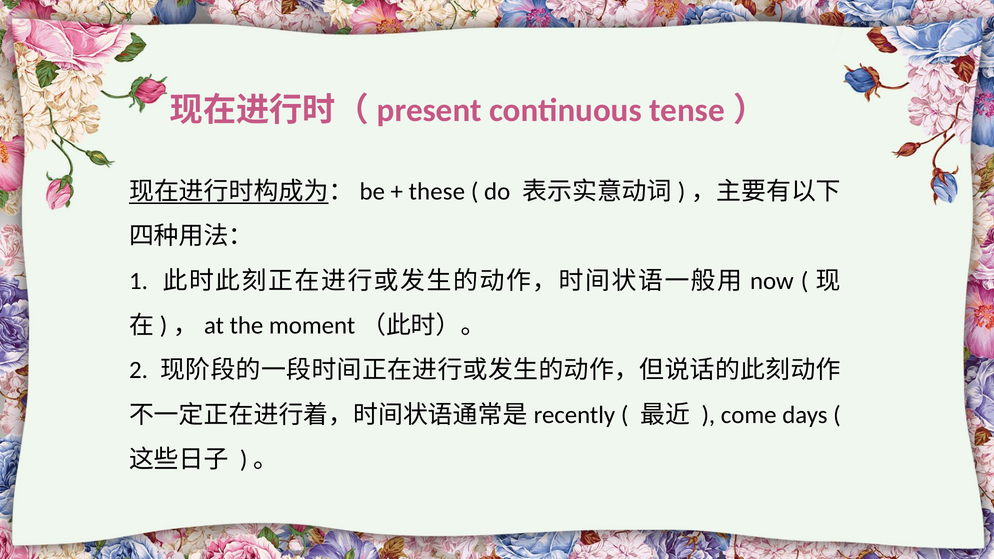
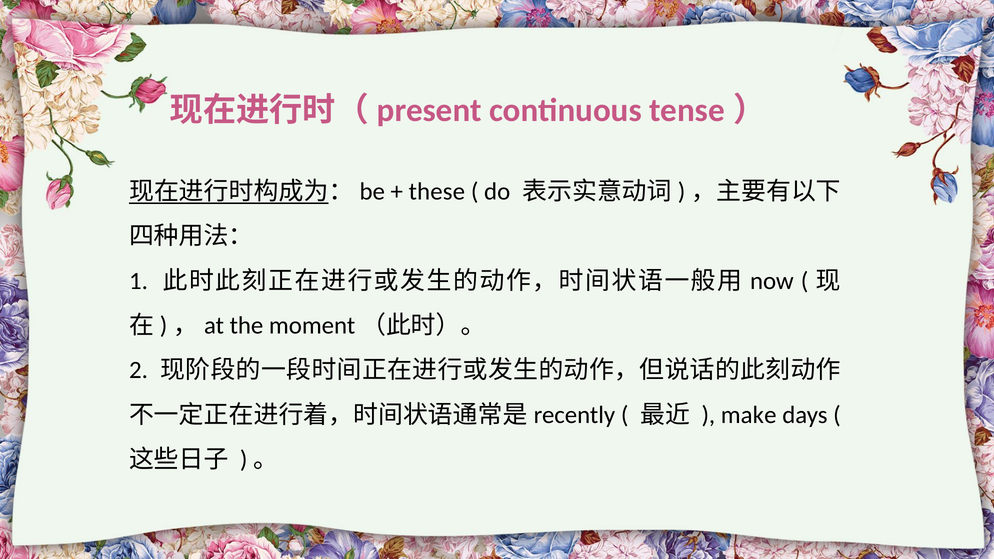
come: come -> make (749, 415)
